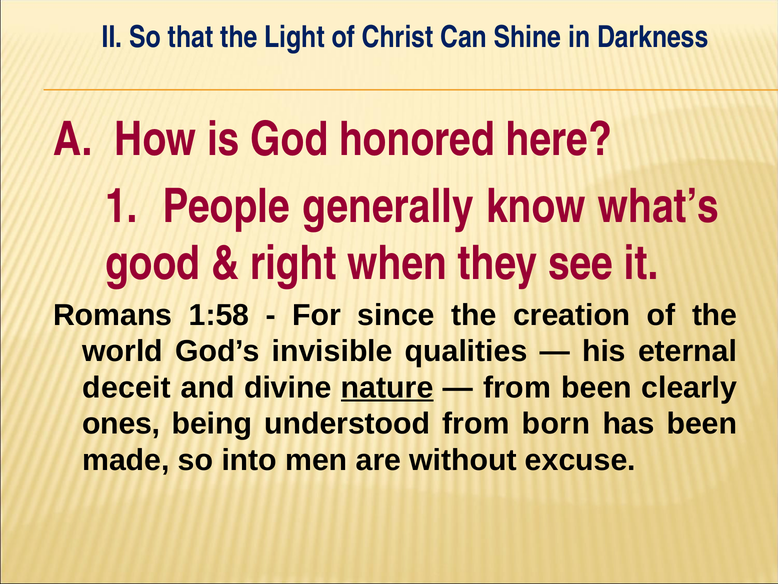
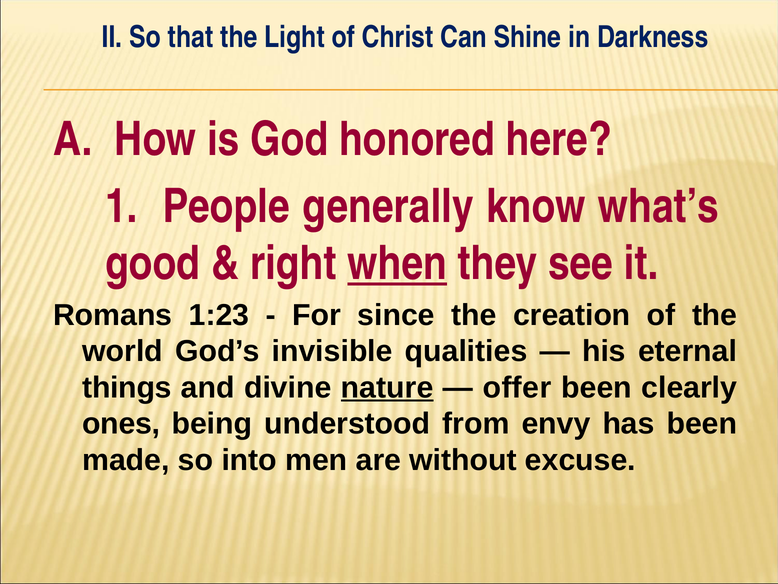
when underline: none -> present (397, 263)
1:58: 1:58 -> 1:23 (219, 315)
deceit: deceit -> things (127, 387)
from: from -> offer (517, 387)
born: born -> envy (556, 423)
